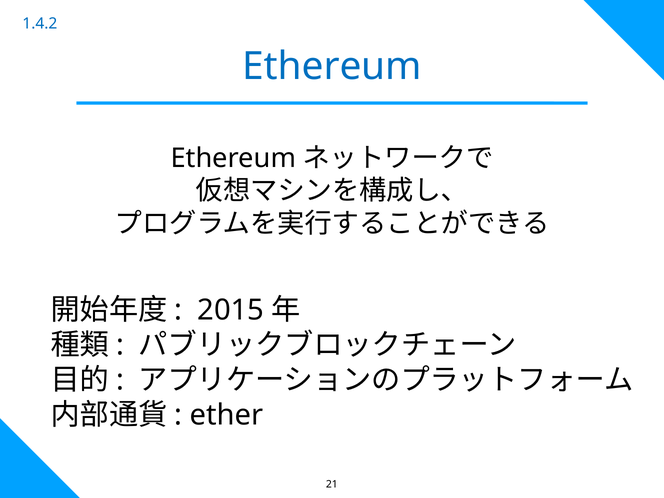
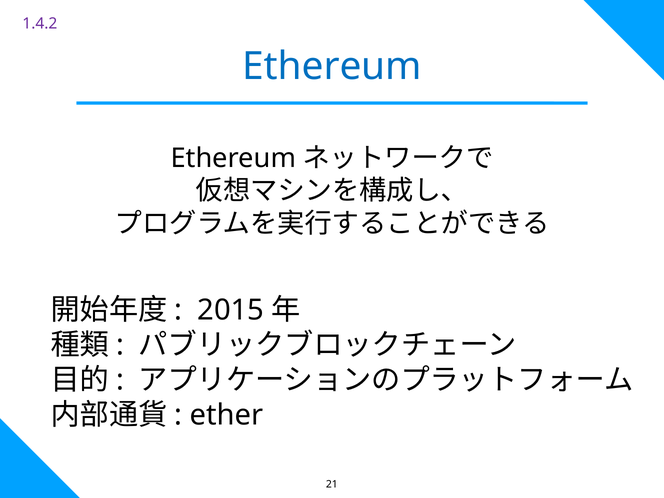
1.4.2 colour: blue -> purple (40, 24)
